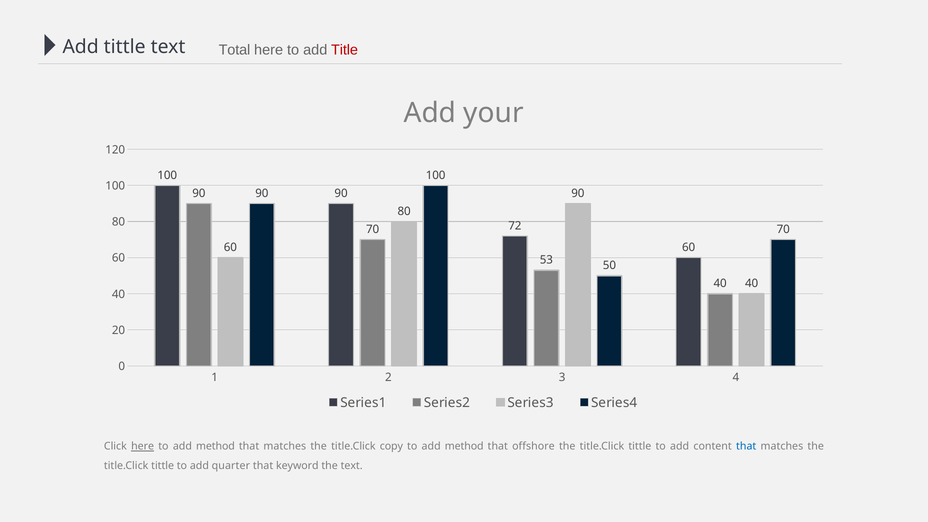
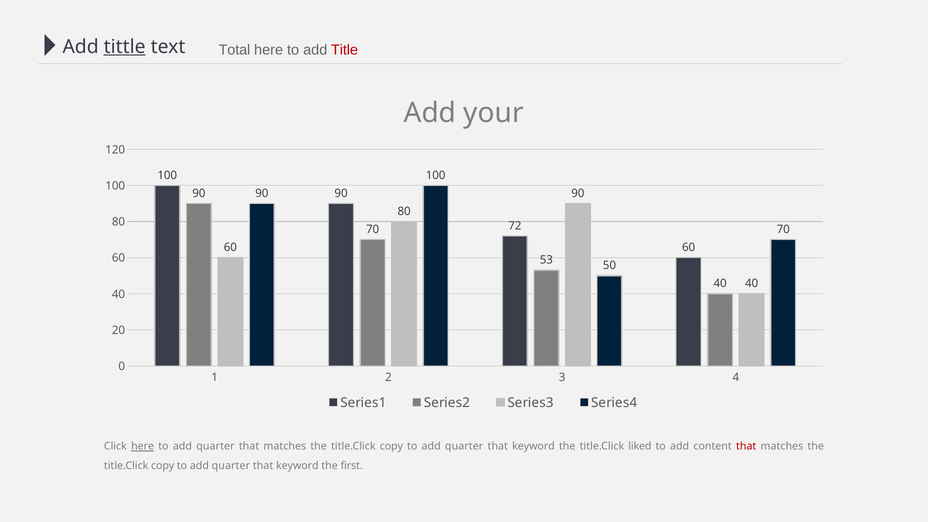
tittle underline: none -> present (125, 47)
method: method -> quarter (215, 447)
method: method -> quarter (464, 447)
offshore: offshore -> keyword (533, 447)
tittle: tittle -> liked (640, 447)
that colour: blue -> red (746, 447)
tittle: tittle -> copy (163, 466)
the text: text -> first (352, 466)
